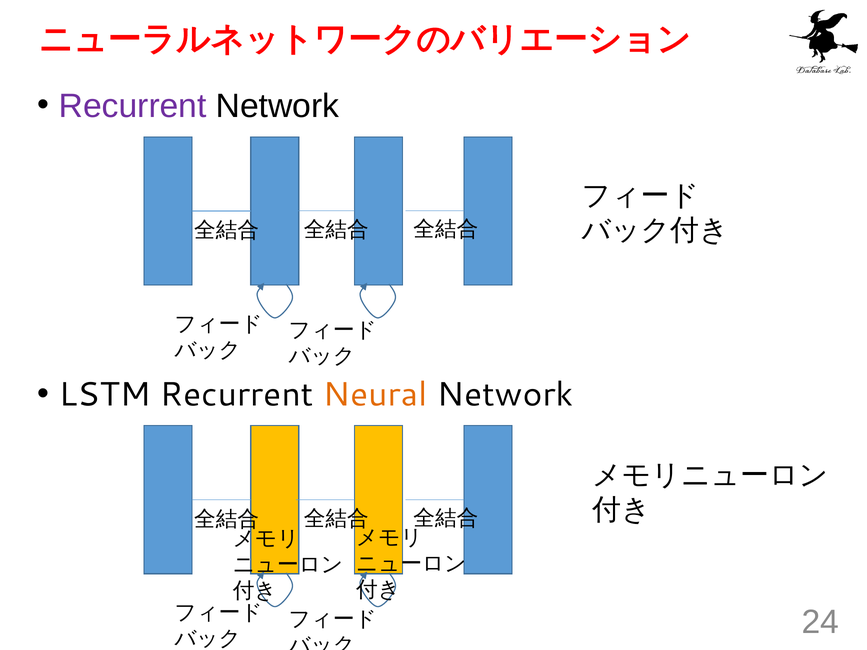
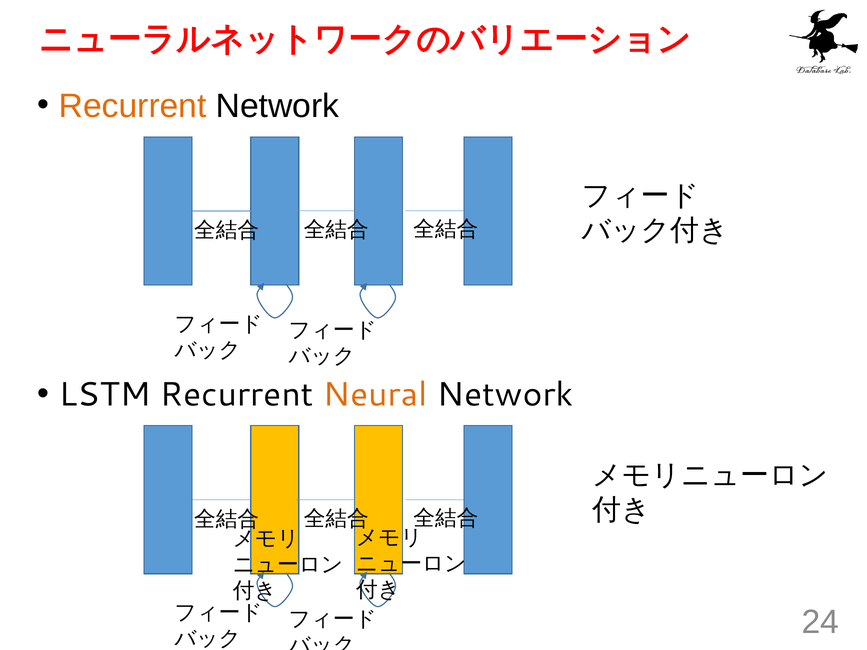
Recurrent colour: purple -> orange (133, 106)
